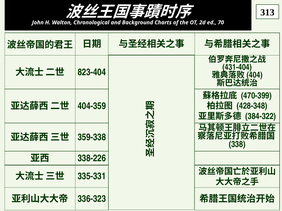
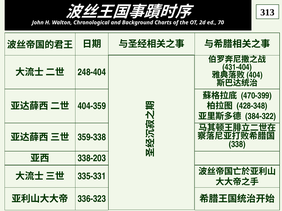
823-404: 823-404 -> 248-404 (92, 72)
338-226: 338-226 -> 338-203 (92, 159)
